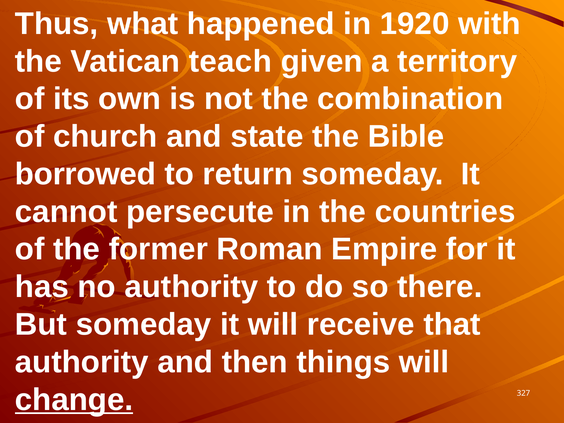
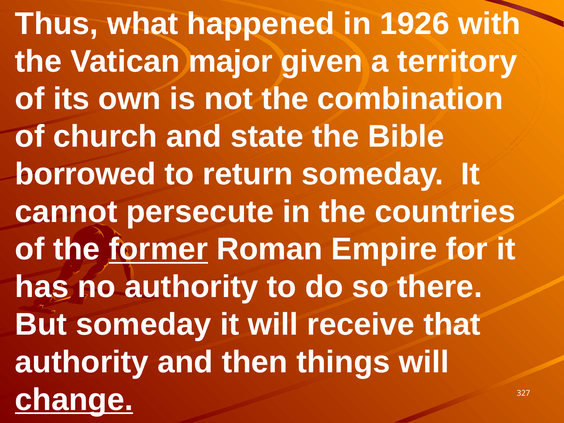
1920: 1920 -> 1926 (415, 24)
teach: teach -> major (231, 61)
former underline: none -> present (158, 249)
